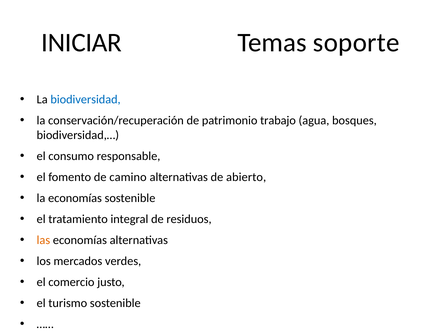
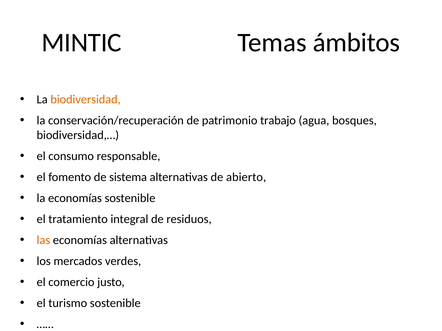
INICIAR: INICIAR -> MINTIC (82, 43)
soporte: soporte -> ámbitos (356, 43)
biodiversidad colour: blue -> orange (86, 100)
camino: camino -> sistema (128, 177)
